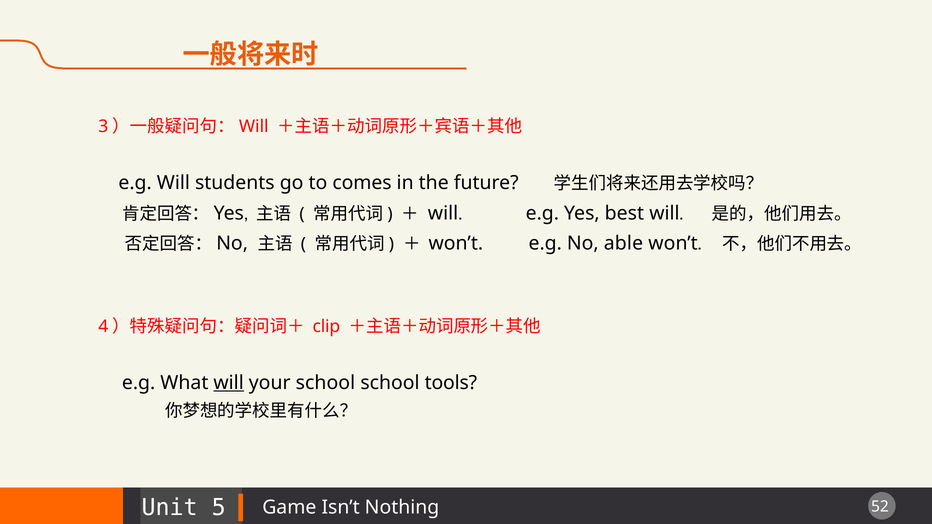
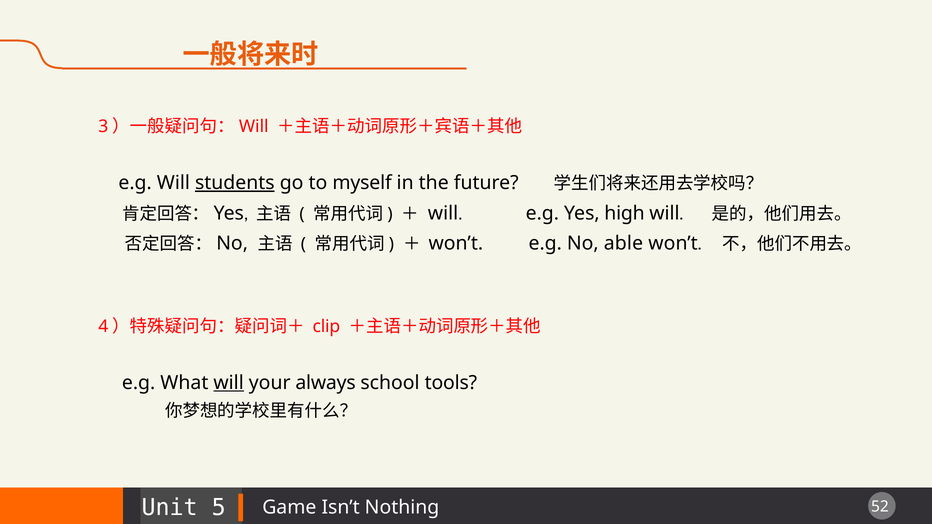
students underline: none -> present (235, 183)
comes: comes -> myself (362, 183)
best: best -> high (625, 213)
your school: school -> always (326, 383)
